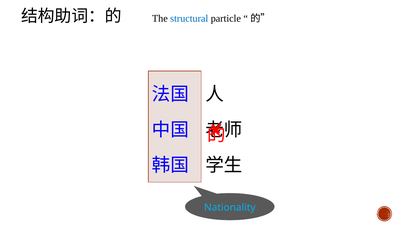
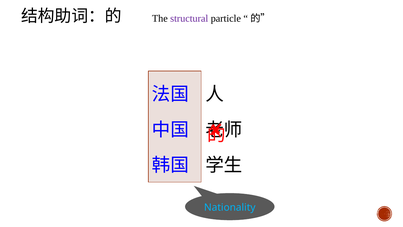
structural colour: blue -> purple (189, 19)
